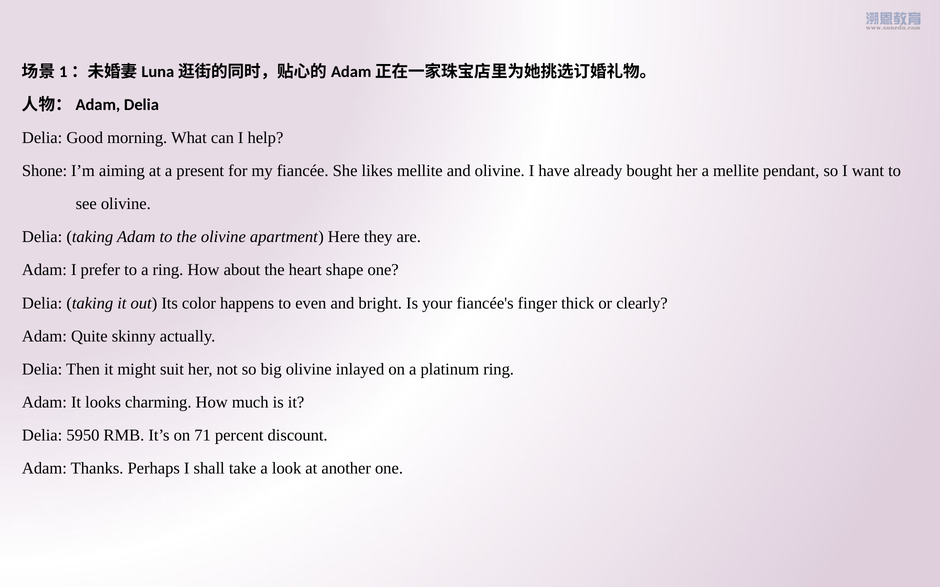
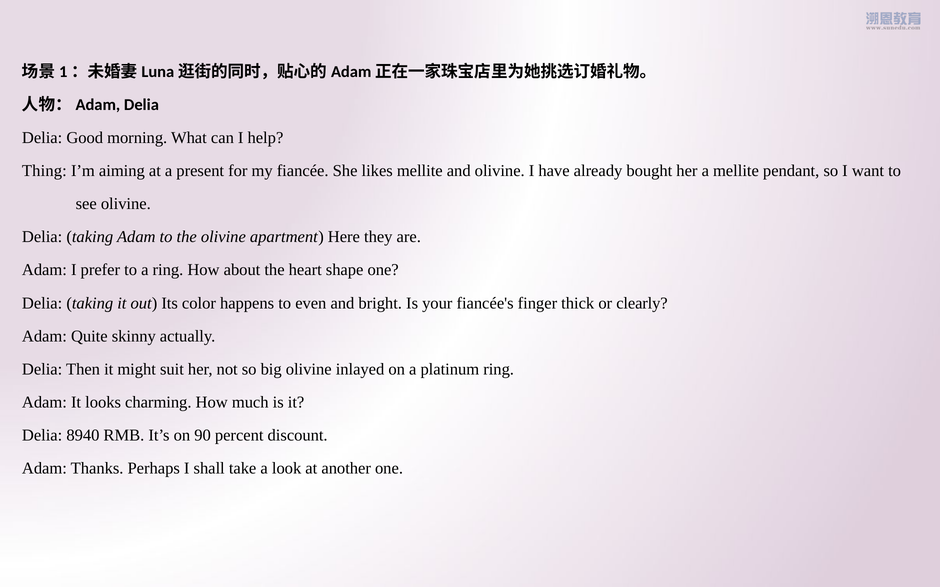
Shone: Shone -> Thing (44, 171)
5950: 5950 -> 8940 (83, 436)
71: 71 -> 90 (203, 436)
